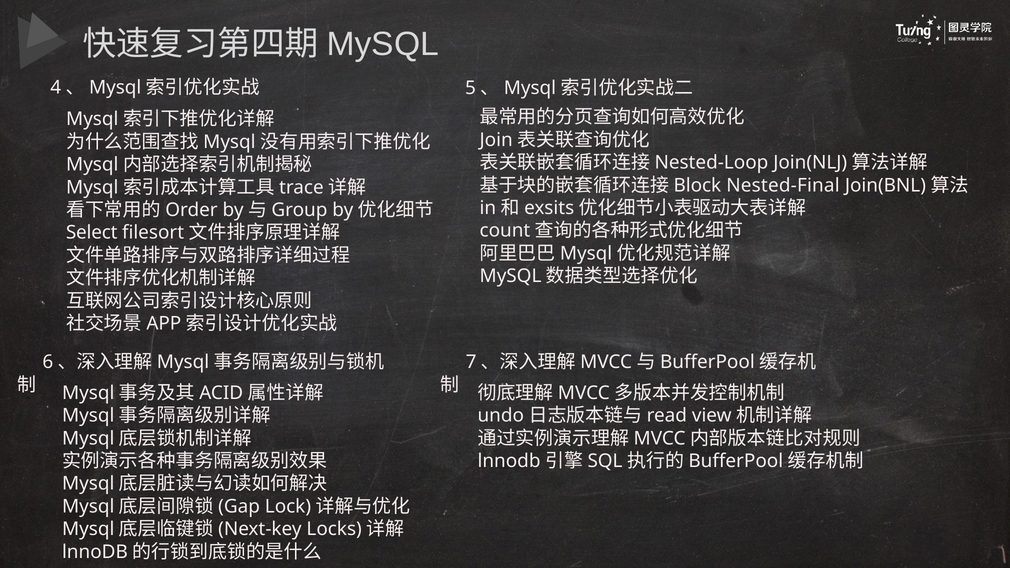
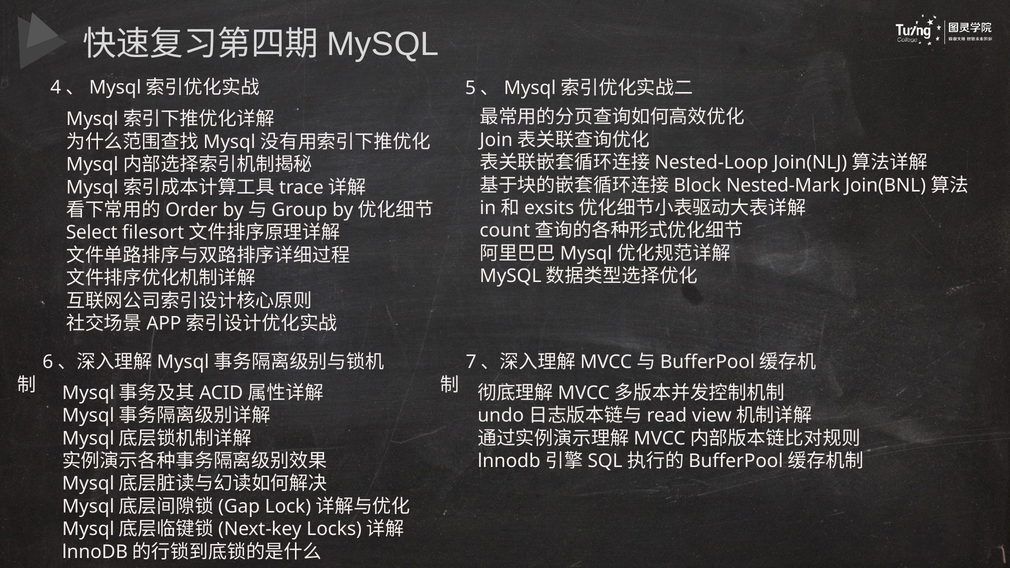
Nested-Final: Nested-Final -> Nested-Mark (783, 185)
